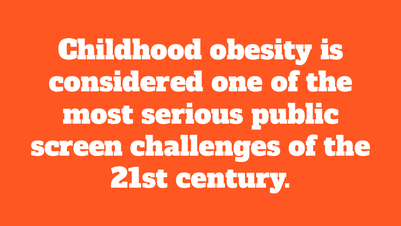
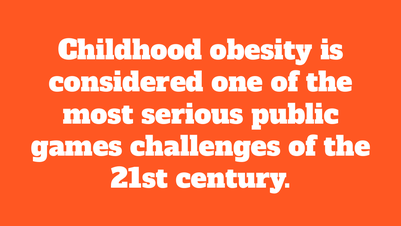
screen: screen -> games (77, 147)
